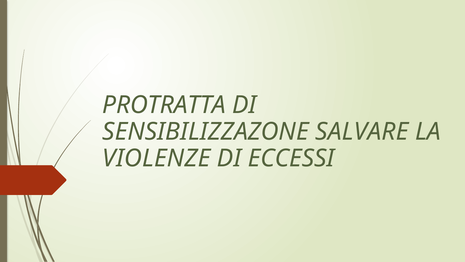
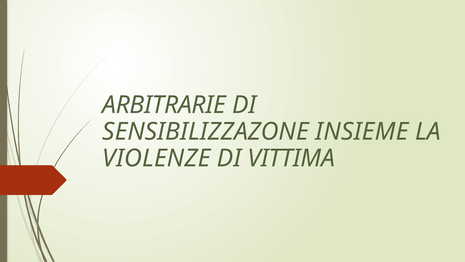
PROTRATTA: PROTRATTA -> ARBITRARIE (164, 105)
SALVARE: SALVARE -> INSIEME (362, 131)
ECCESSI: ECCESSI -> VITTIMA (291, 158)
